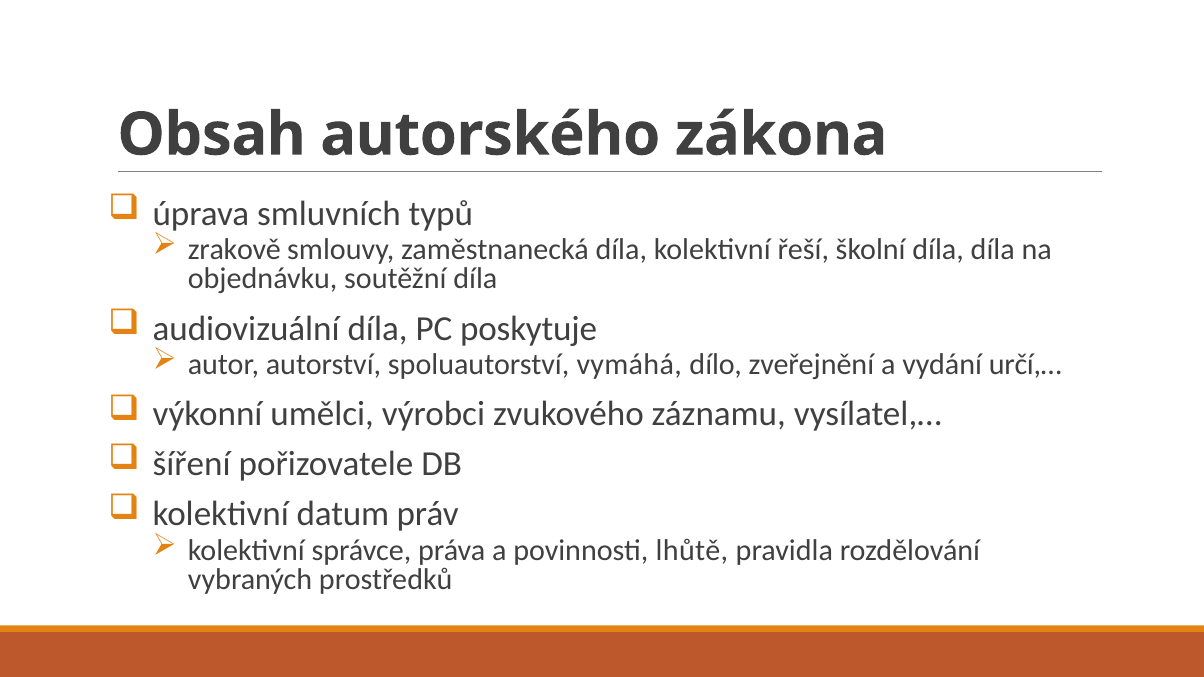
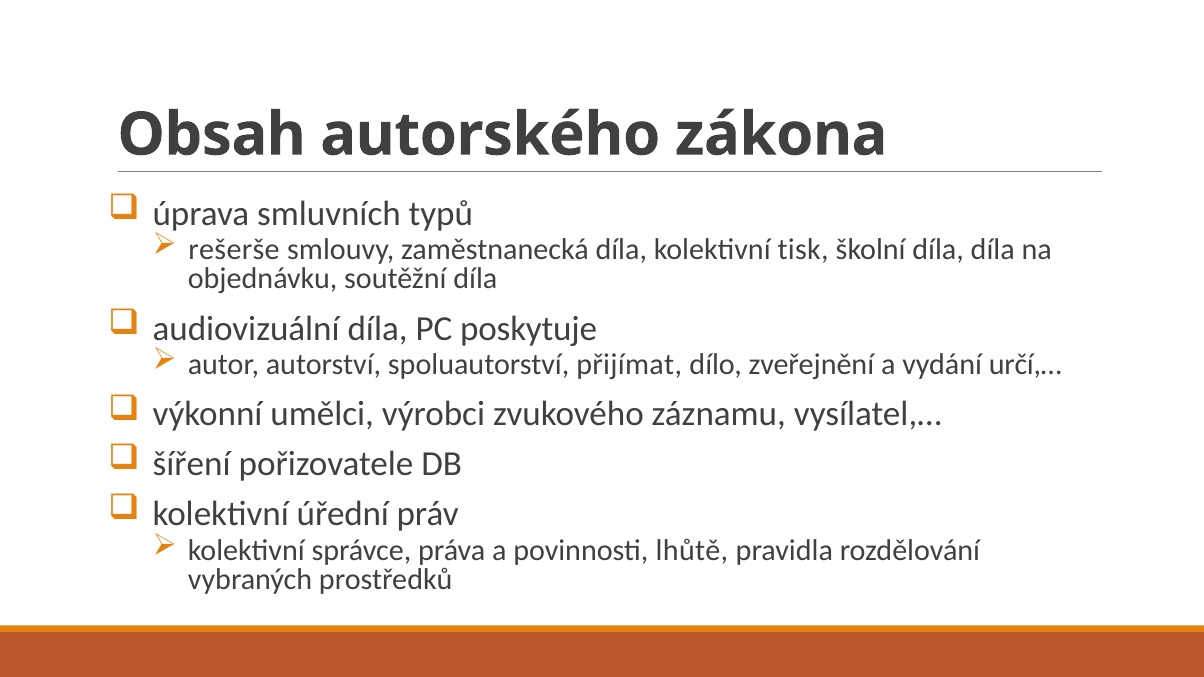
zrakově: zrakově -> rešerše (234, 250)
řeší: řeší -> tisk (803, 250)
vymáhá: vymáhá -> přijímat (629, 365)
datum: datum -> úřední (343, 514)
